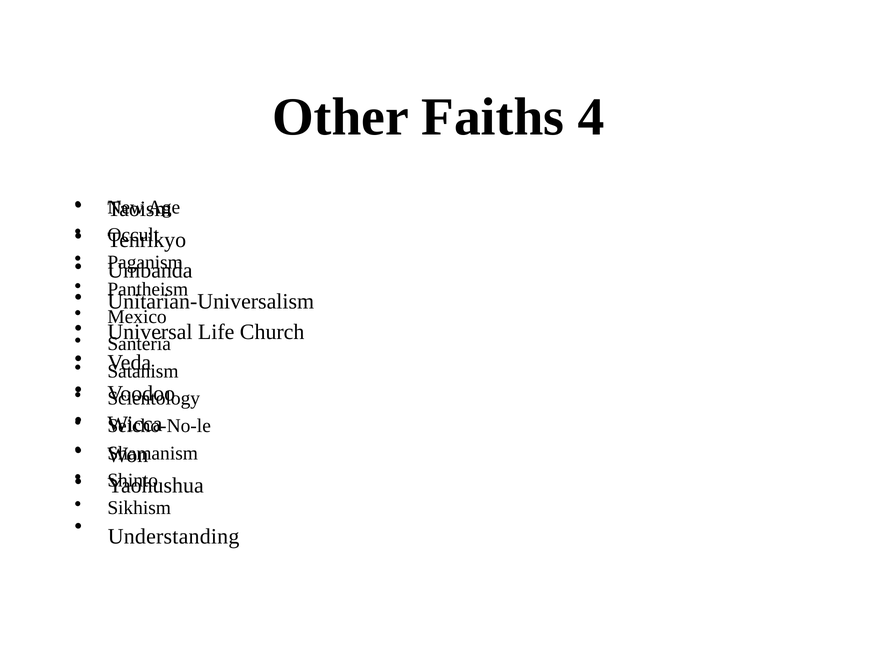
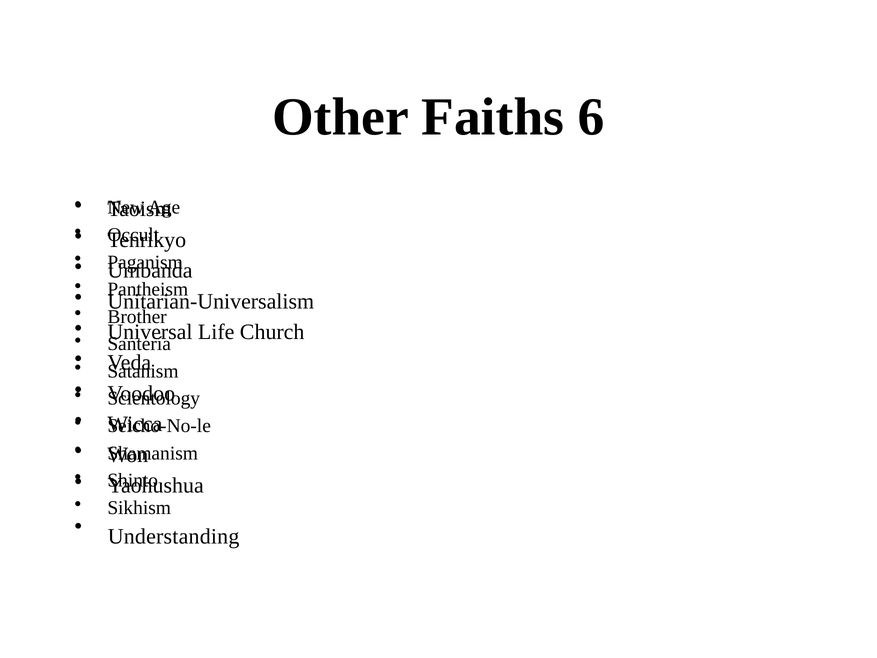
4: 4 -> 6 (591, 117)
Mexico: Mexico -> Brother (137, 317)
